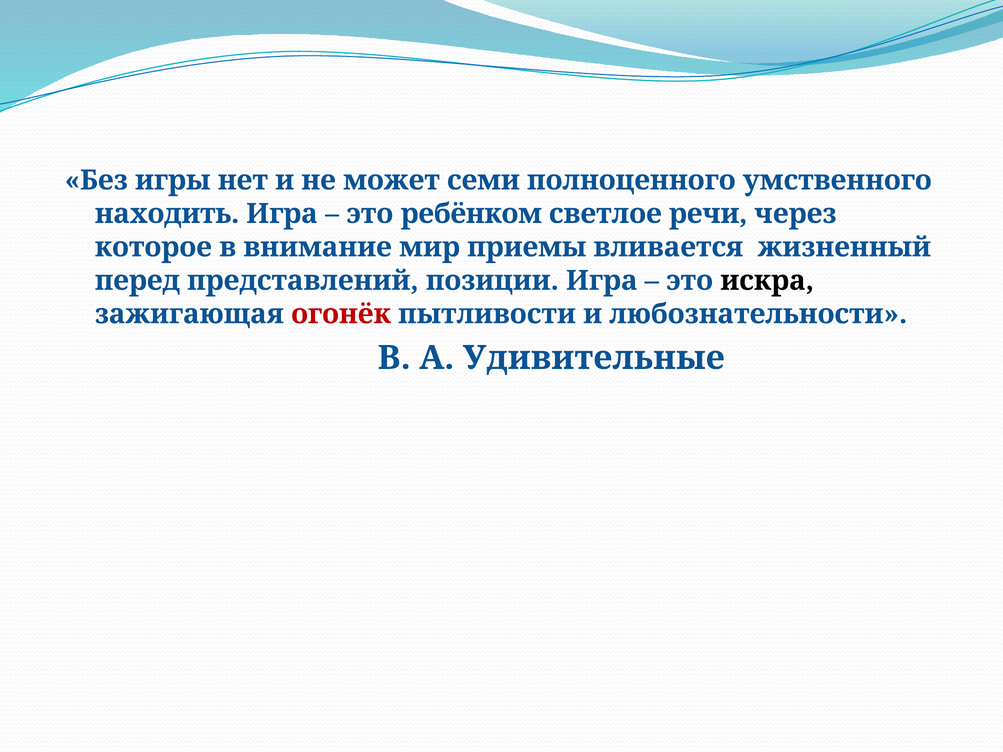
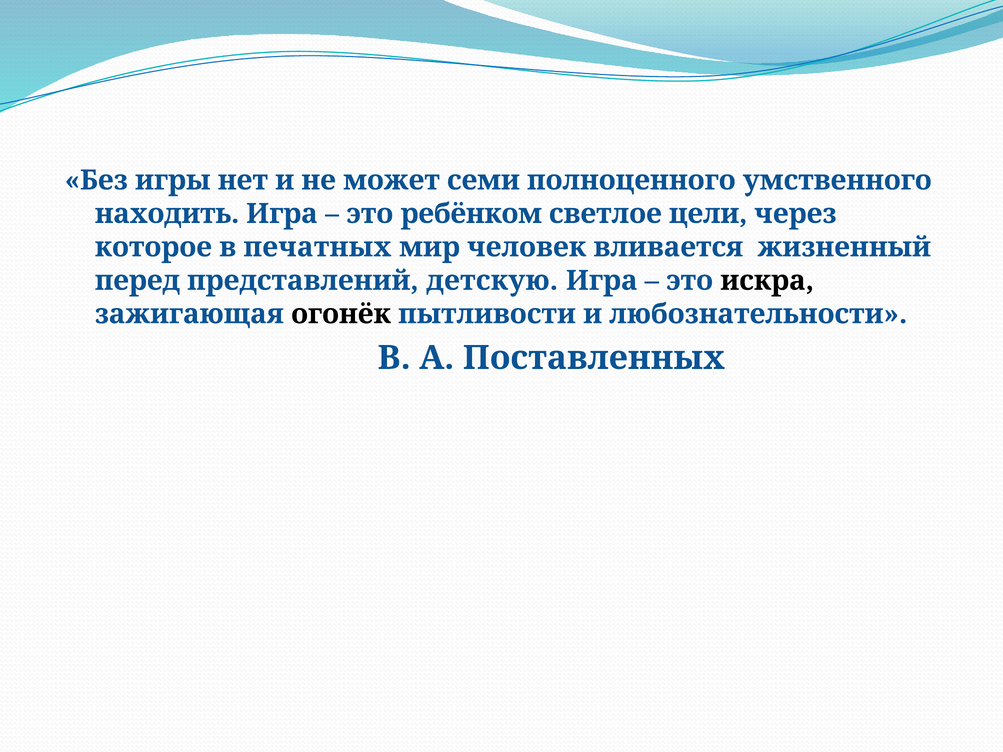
речи: речи -> цели (708, 214)
внимание: внимание -> печатных (317, 247)
приемы: приемы -> человек (527, 247)
позиции: позиции -> детскую (492, 281)
огонёк colour: red -> black (341, 314)
Удивительные: Удивительные -> Поставленных (594, 358)
